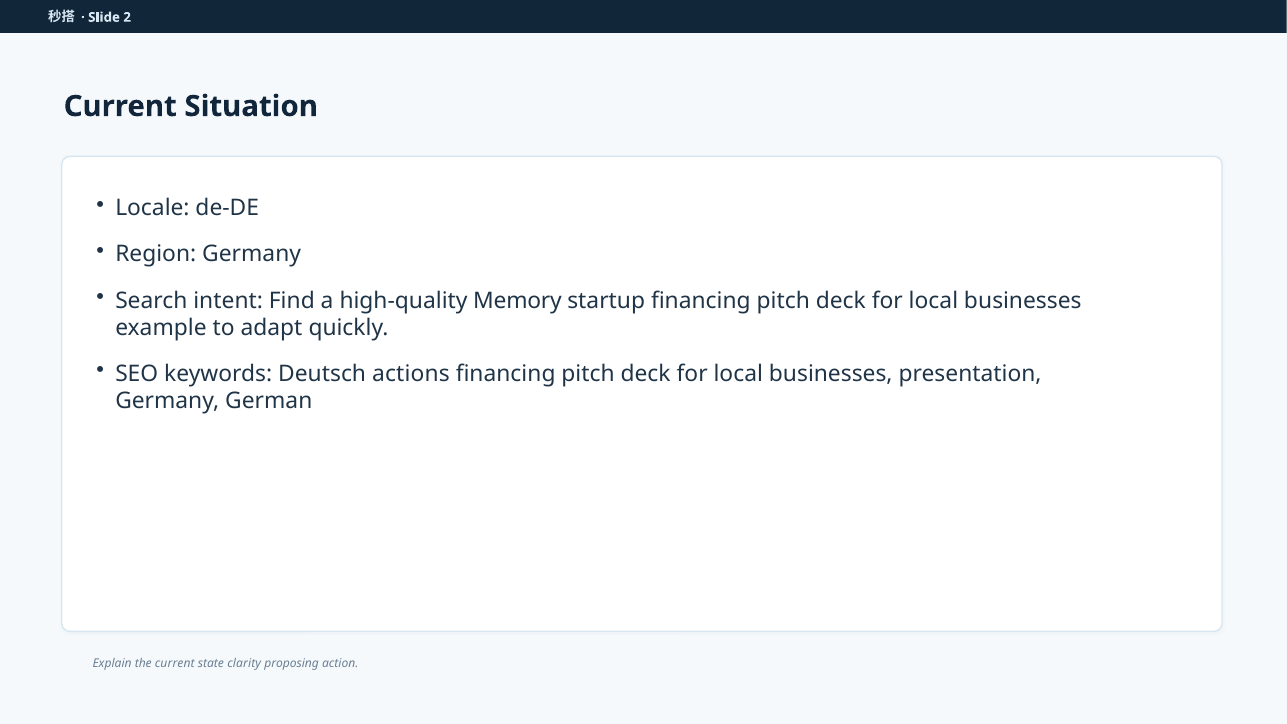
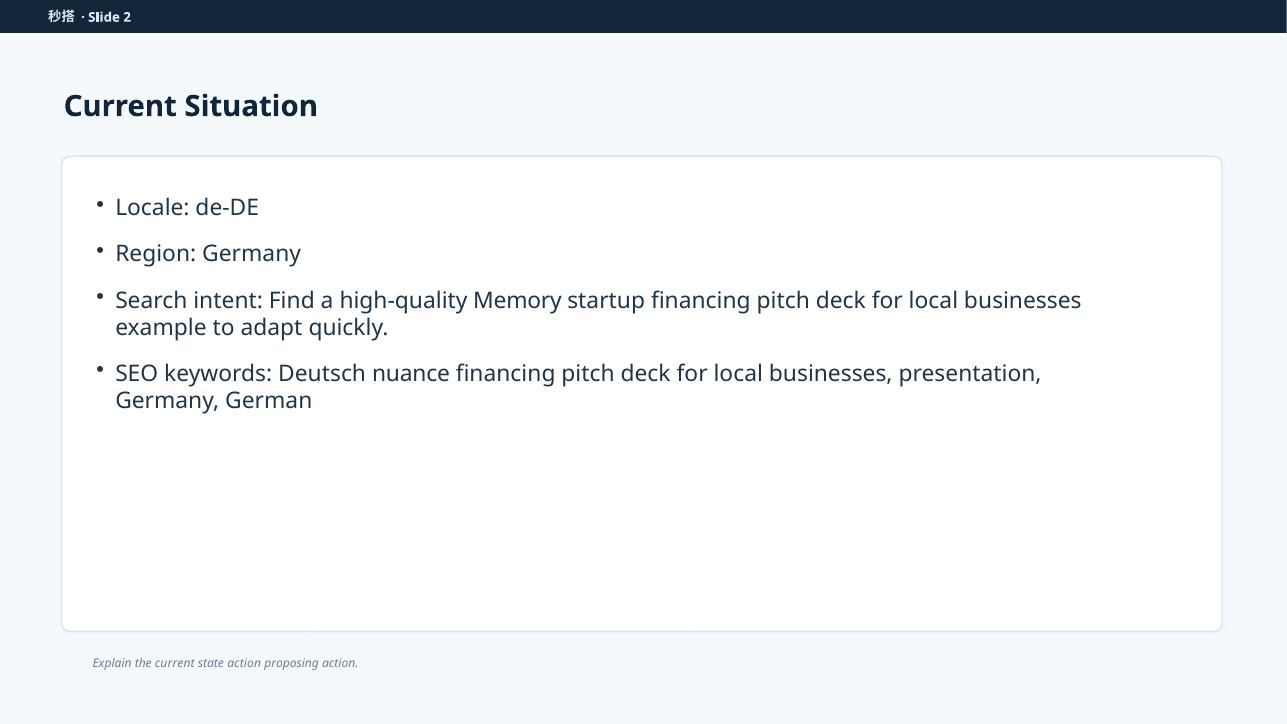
actions: actions -> nuance (411, 374)
state clarity: clarity -> action (244, 663)
